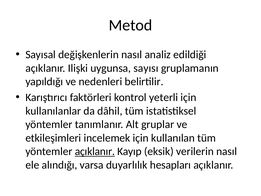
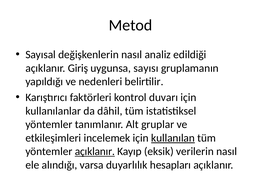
Ilişki: Ilişki -> Giriş (78, 68)
yeterli: yeterli -> duvarı (164, 97)
kullanılan underline: none -> present (173, 138)
